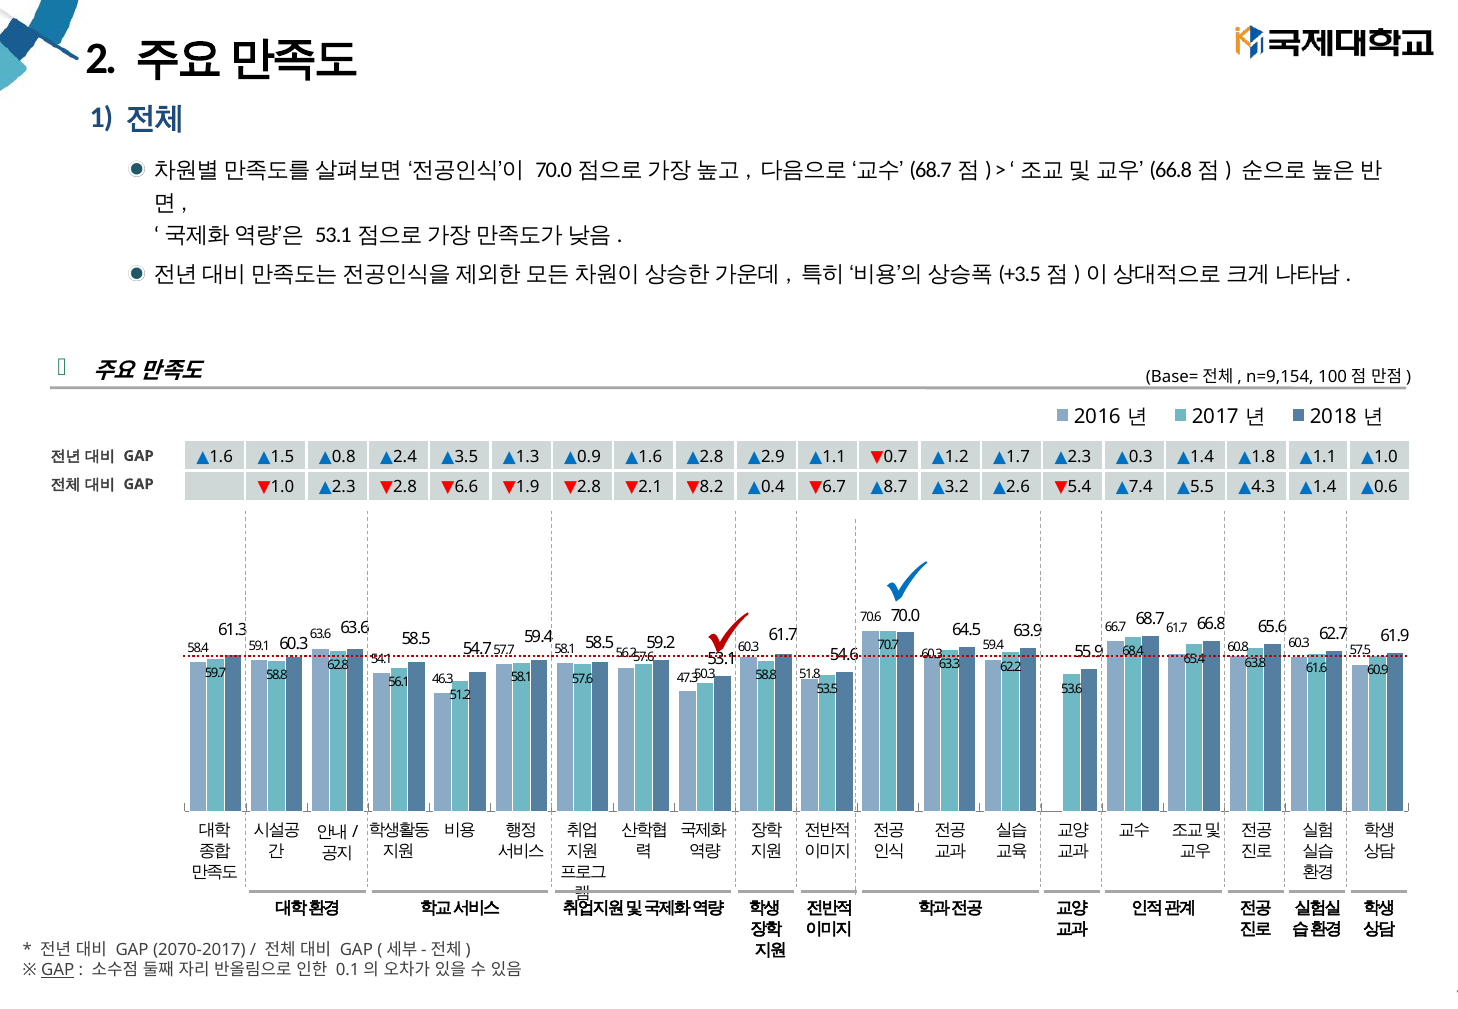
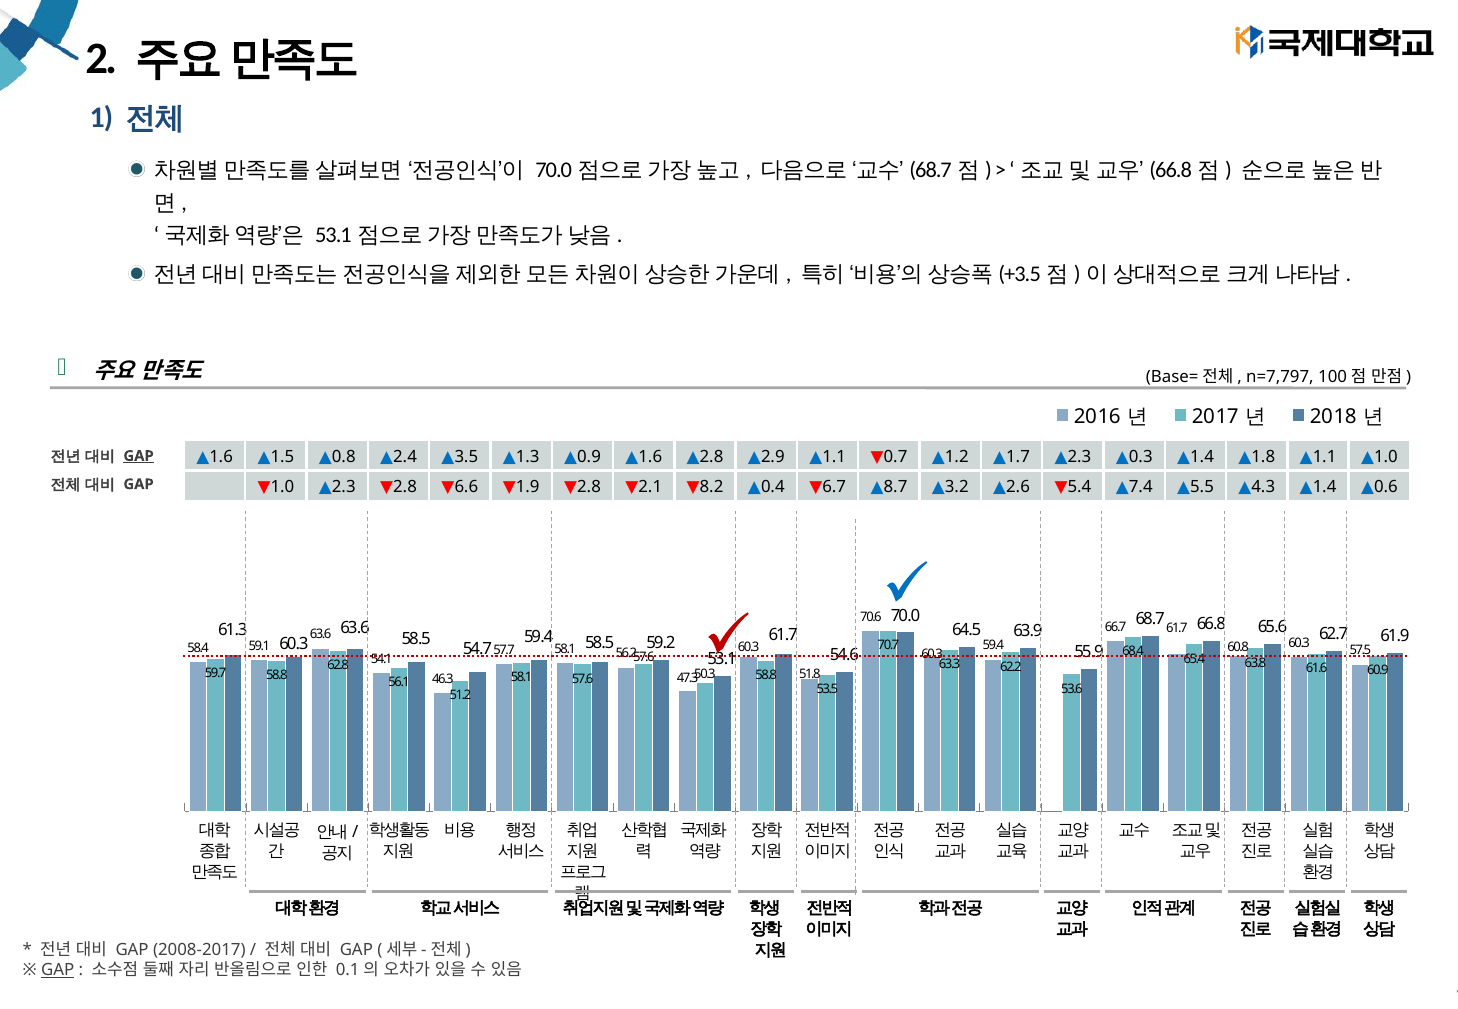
n=9,154: n=9,154 -> n=7,797 (1280, 378)
GAP underline: none -> present (139, 456)
2070-2017: 2070-2017 -> 2008-2017 (199, 951)
